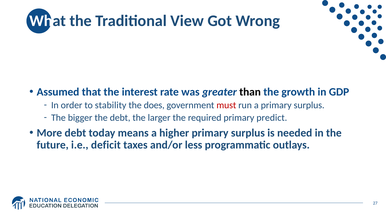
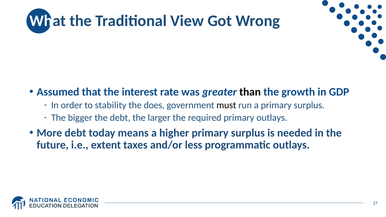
must colour: red -> black (226, 105)
primary predict: predict -> outlays (272, 118)
deficit: deficit -> extent (106, 145)
